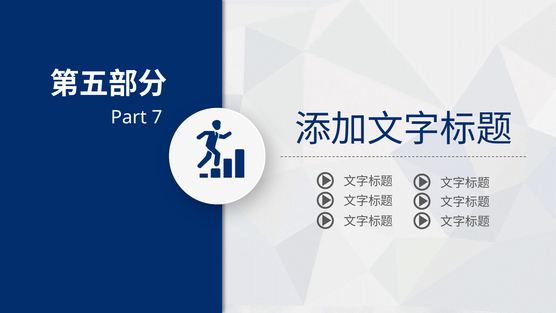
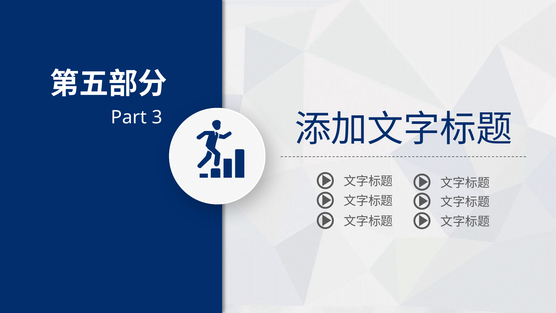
7: 7 -> 3 (157, 117)
